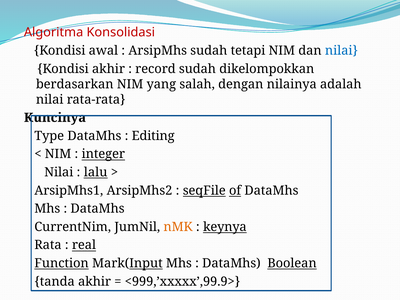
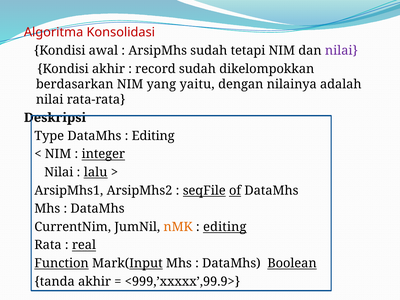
nilai colour: blue -> purple (341, 51)
salah: salah -> yaitu (197, 84)
Kuncinya: Kuncinya -> Deskripsi (55, 118)
keynya: keynya -> editing (225, 227)
